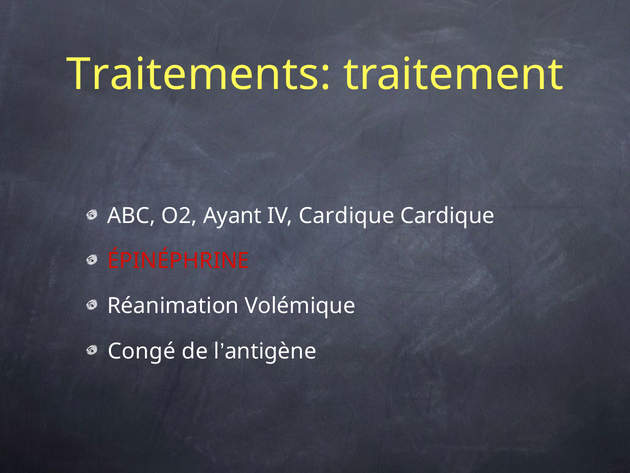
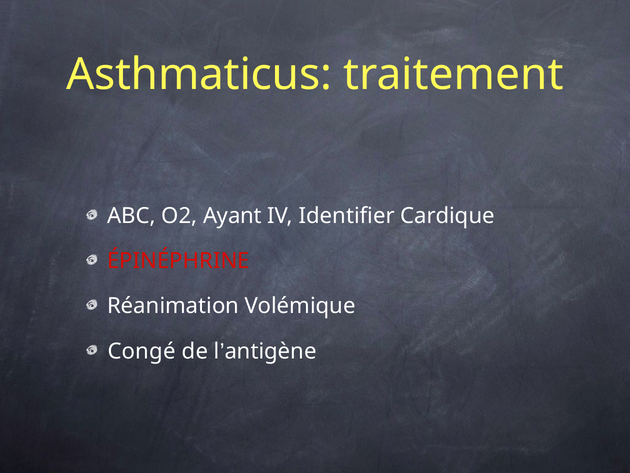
Traitements: Traitements -> Asthmaticus (199, 74)
IV Cardique: Cardique -> Identifier (347, 216)
